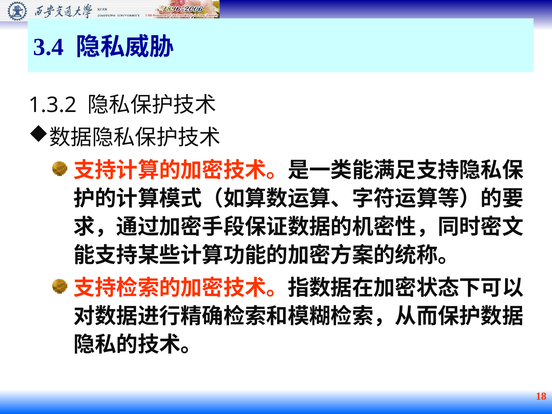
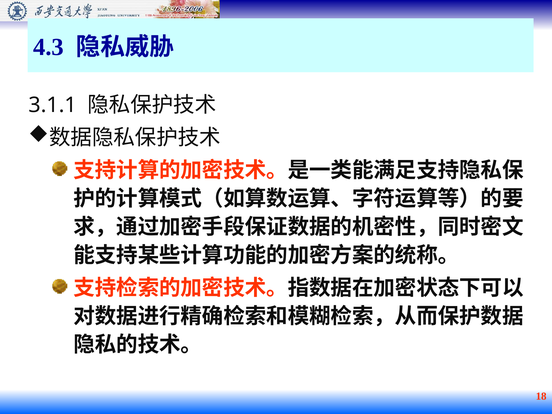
3.4: 3.4 -> 4.3 (48, 47)
1.3.2: 1.3.2 -> 3.1.1 (53, 105)
